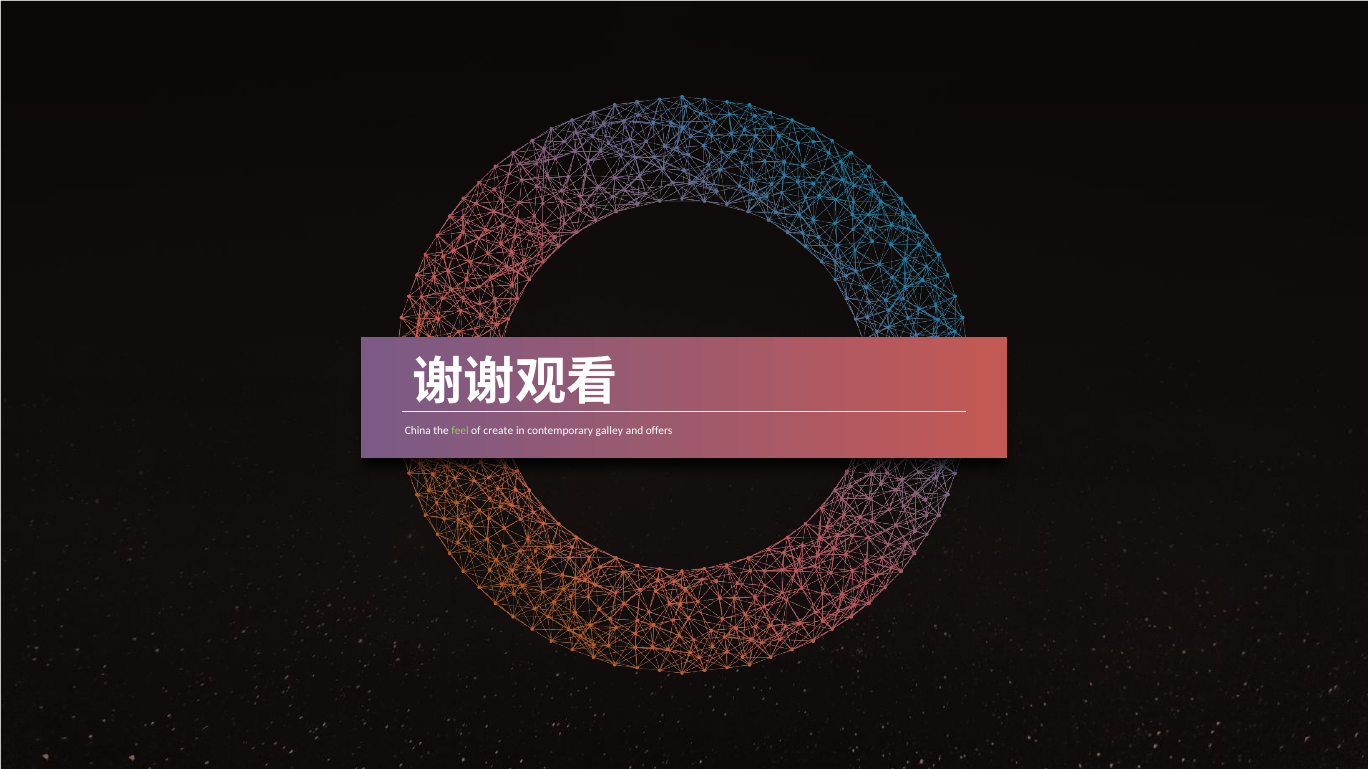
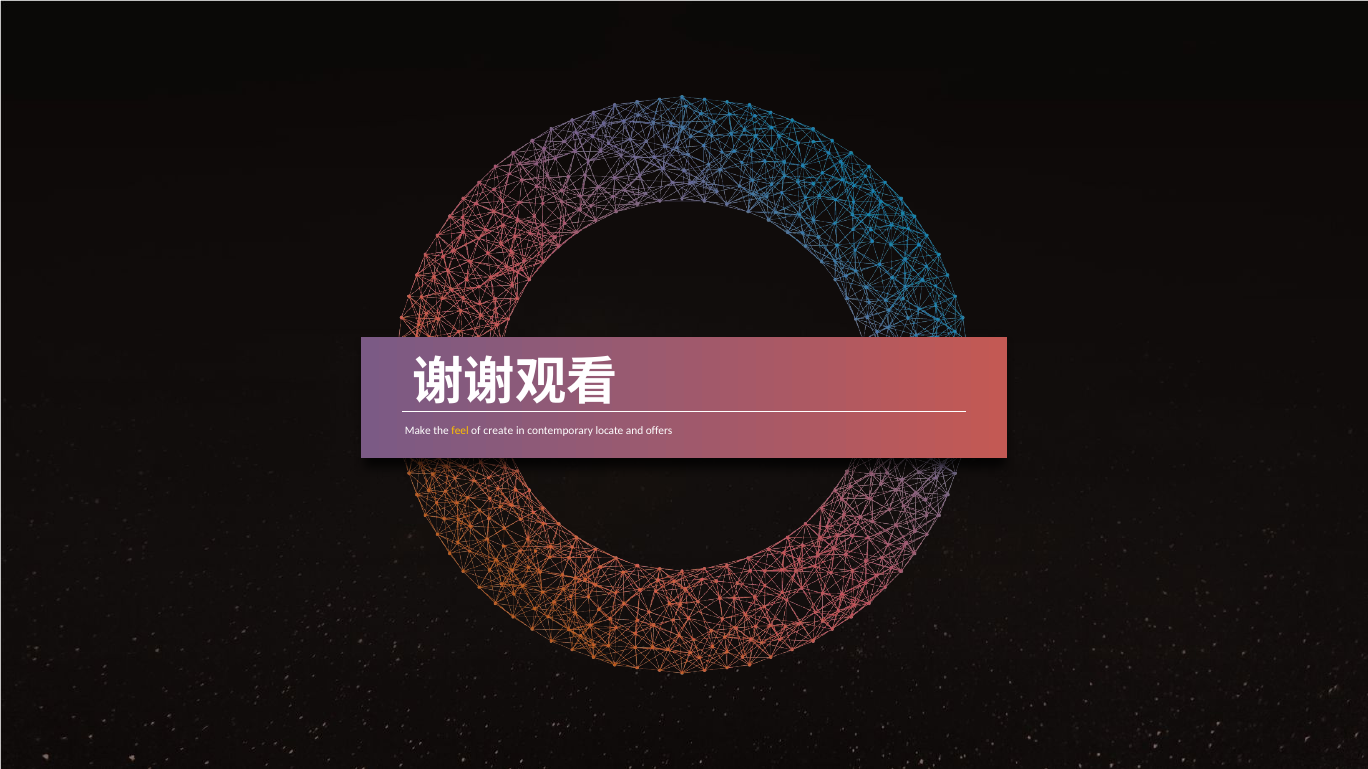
China: China -> Make (418, 431)
feel colour: light green -> yellow (460, 431)
galley: galley -> locate (610, 431)
